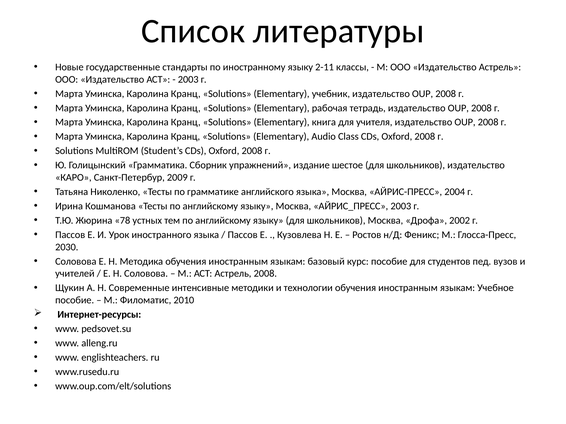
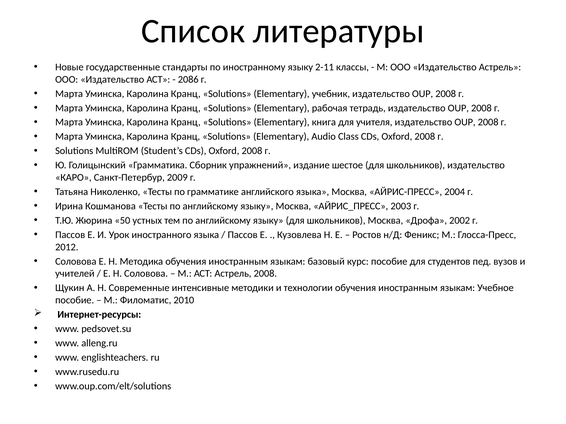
2003: 2003 -> 2086 (188, 79)
78: 78 -> 50 (122, 221)
2030: 2030 -> 2012 (67, 247)
